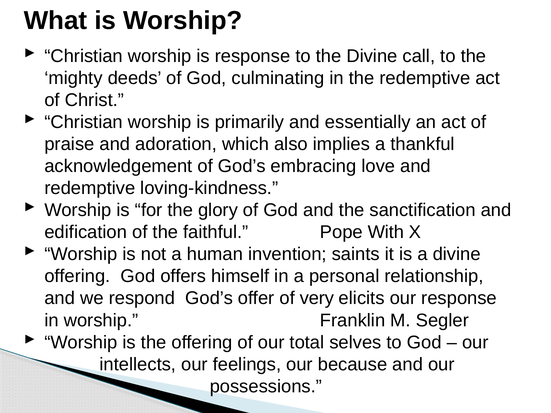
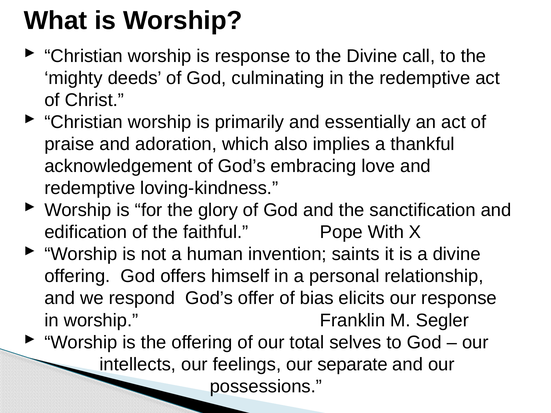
very: very -> bias (317, 298)
because: because -> separate (353, 365)
